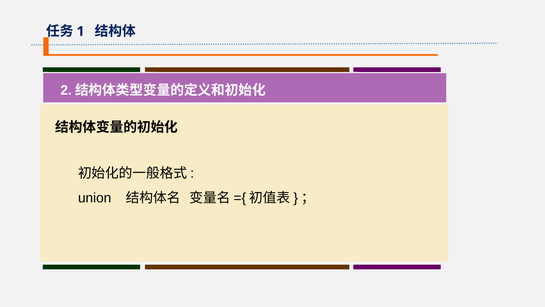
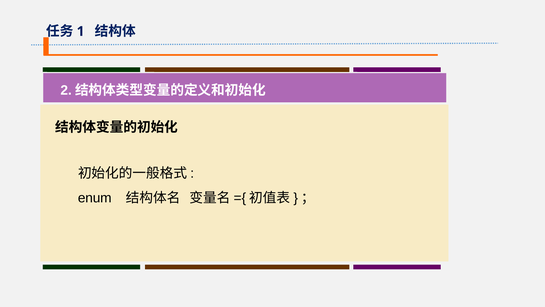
union: union -> enum (95, 198)
